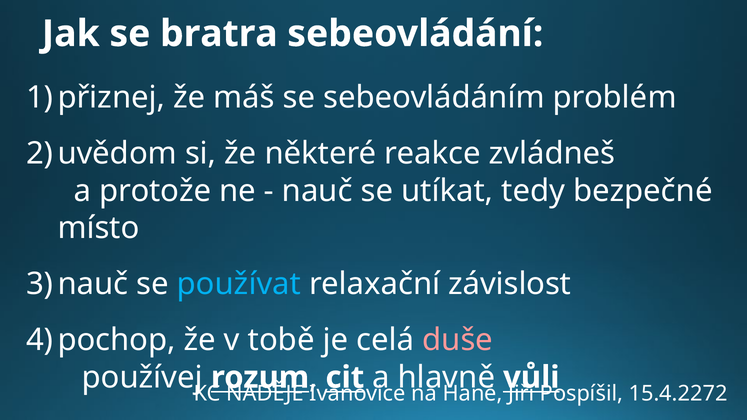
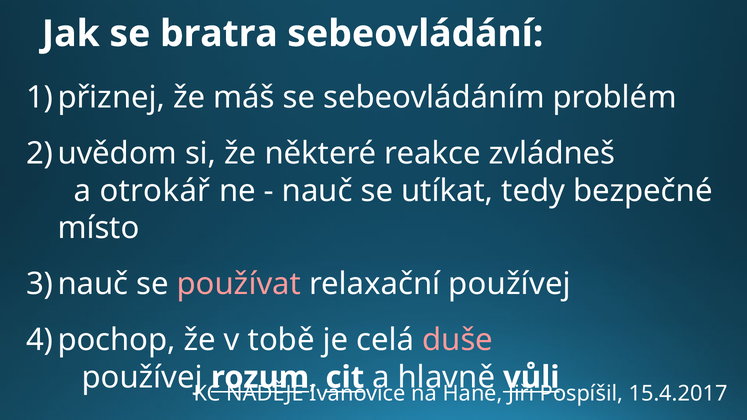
protože: protože -> otrokář (155, 191)
používat colour: light blue -> pink (239, 284)
relaxační závislost: závislost -> používej (510, 284)
15.4.2272: 15.4.2272 -> 15.4.2017 (678, 394)
